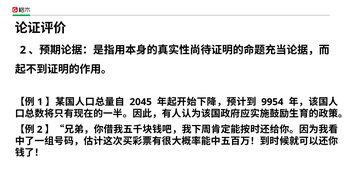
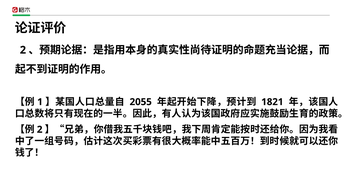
2045: 2045 -> 2055 (141, 102)
9954: 9954 -> 1821 (272, 102)
